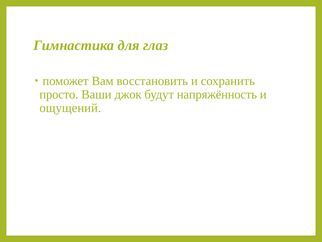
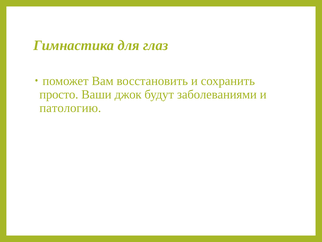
напряжённость: напряжённость -> заболеваниями (217, 94)
ощущений: ощущений -> патологию (70, 108)
